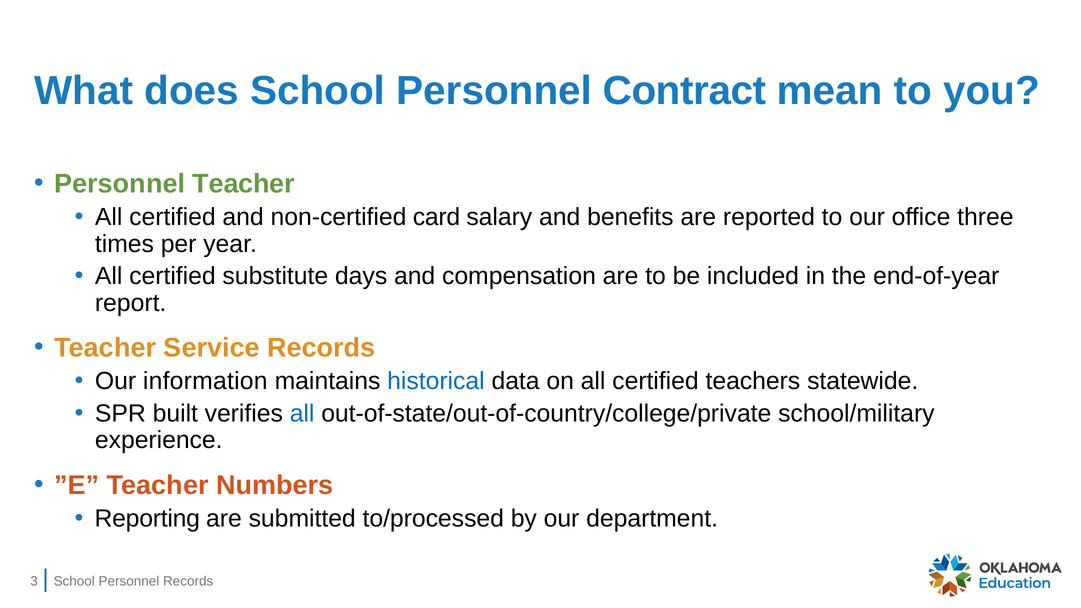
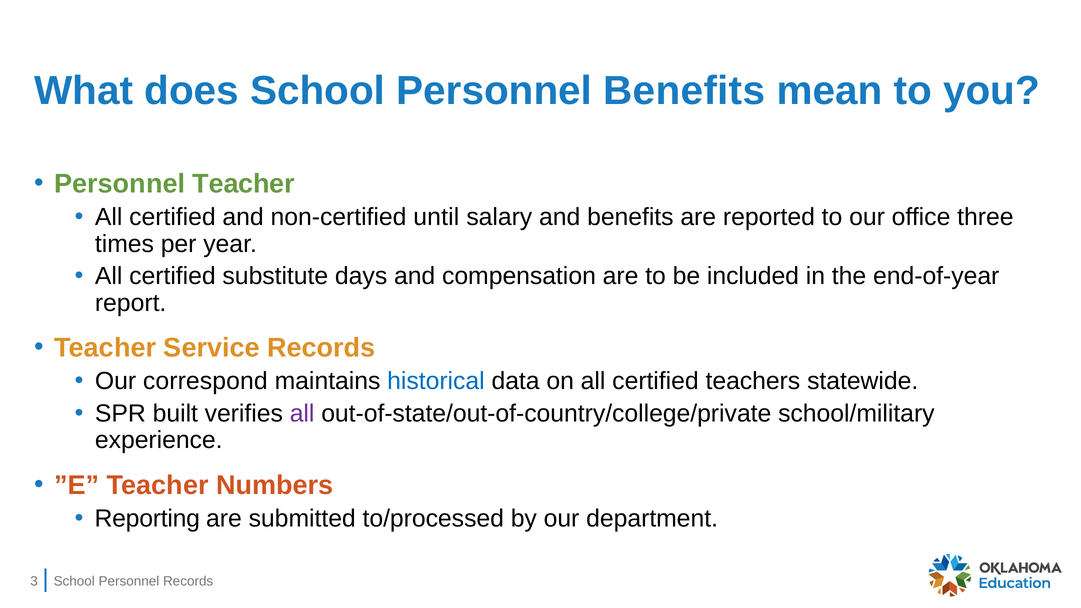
Personnel Contract: Contract -> Benefits (684, 91)
card: card -> until (436, 217)
information: information -> correspond (205, 381)
all colour: blue -> purple (302, 414)
